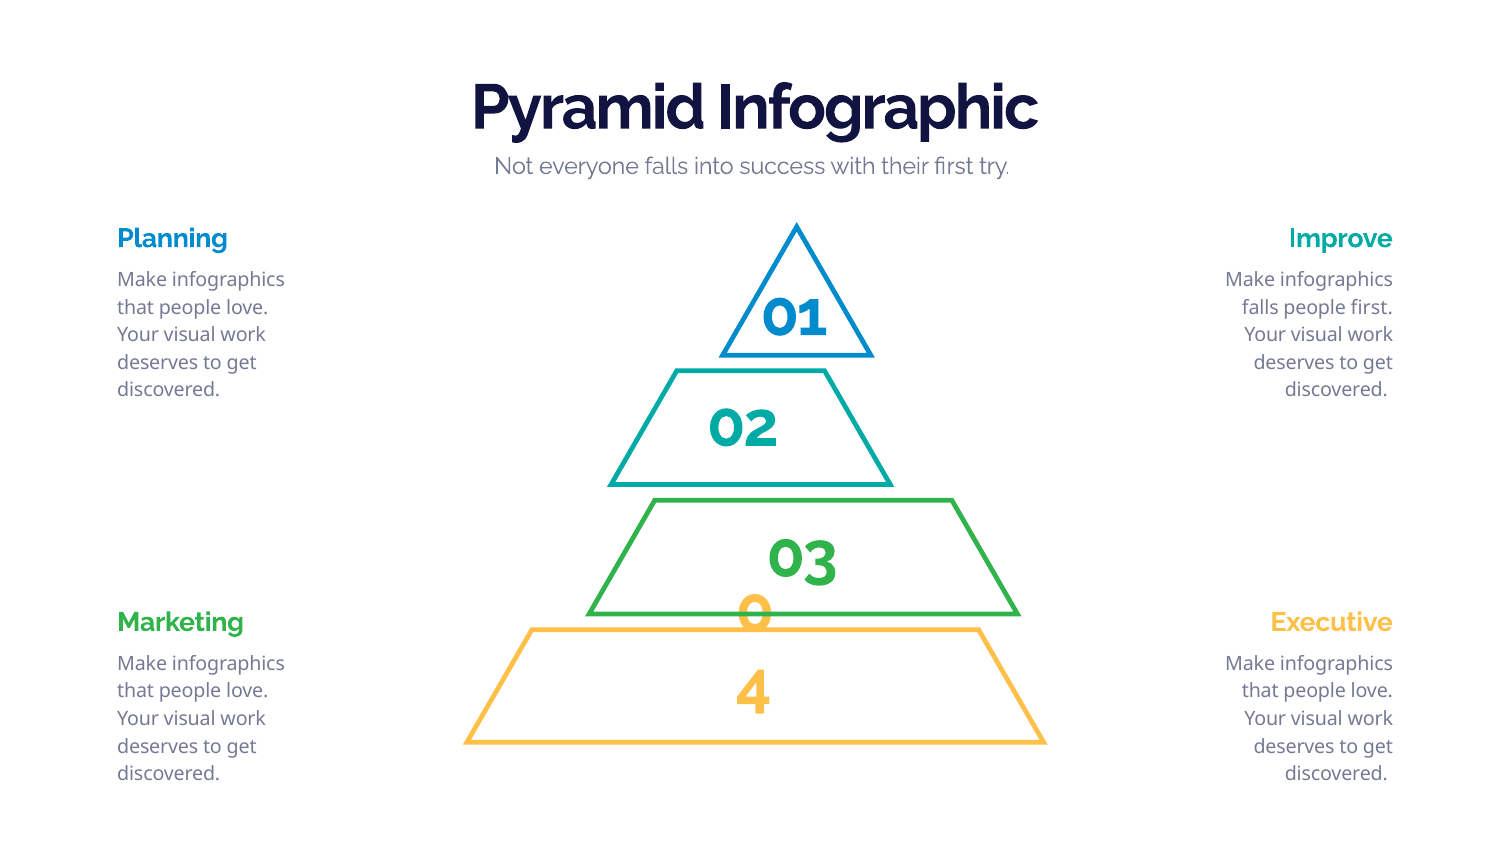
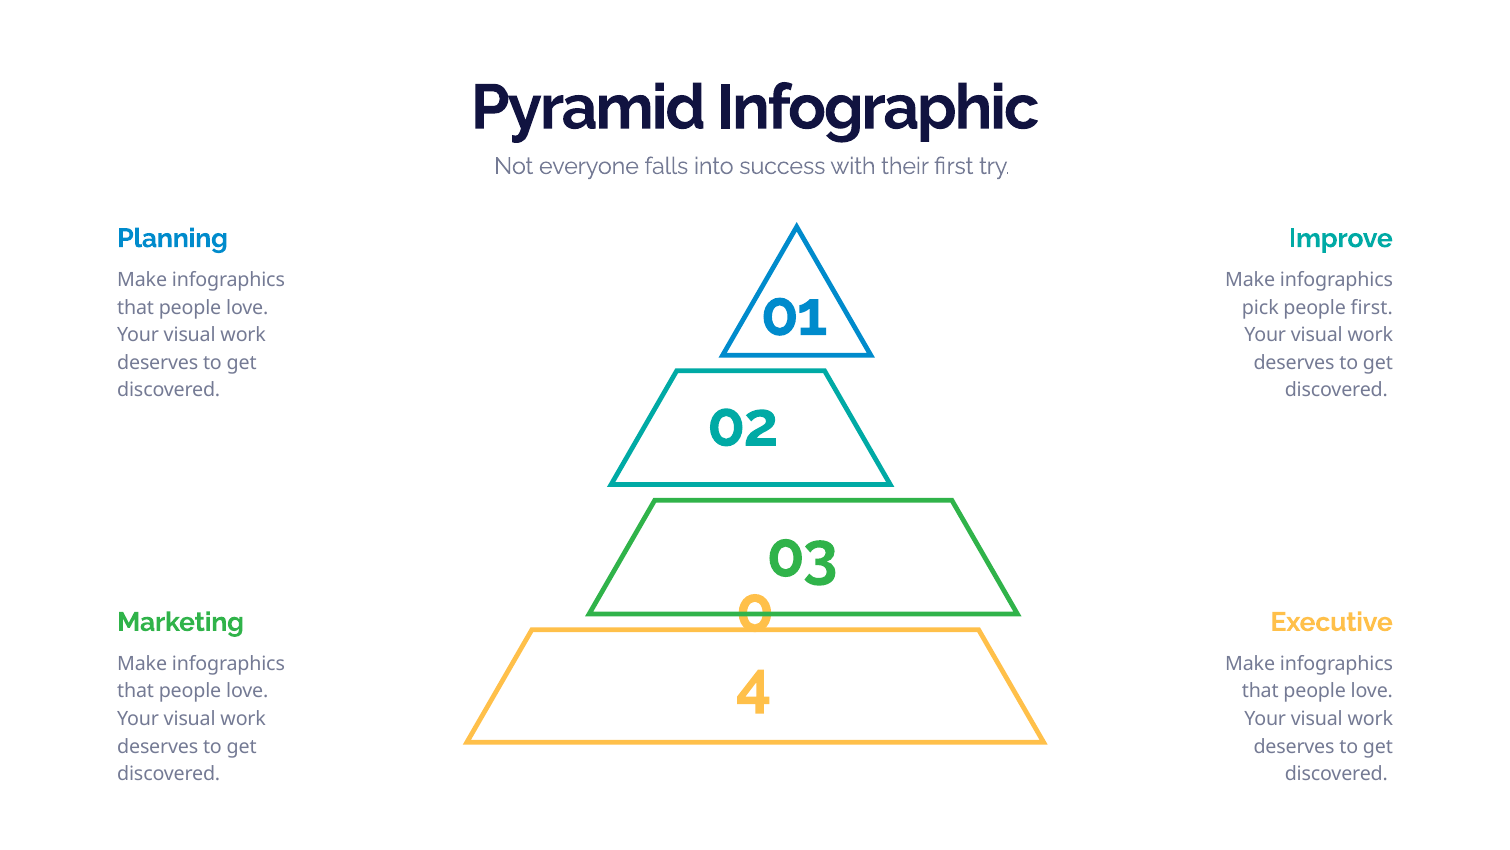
falls: falls -> pick (1260, 308)
